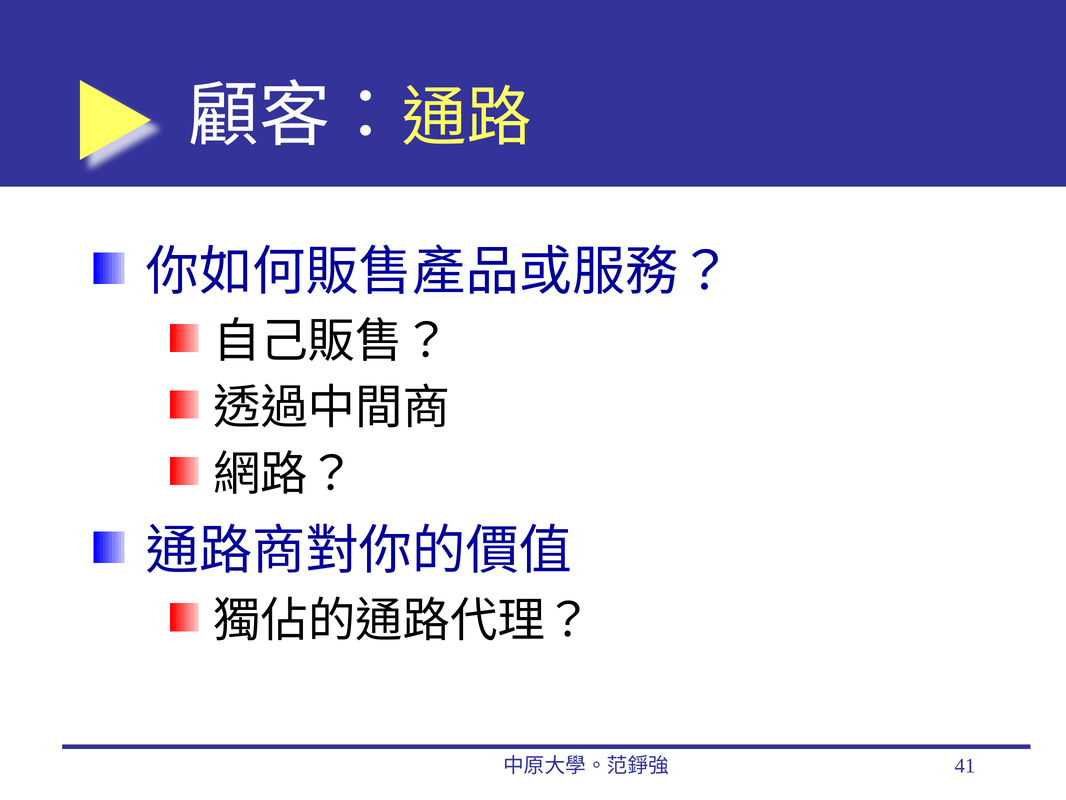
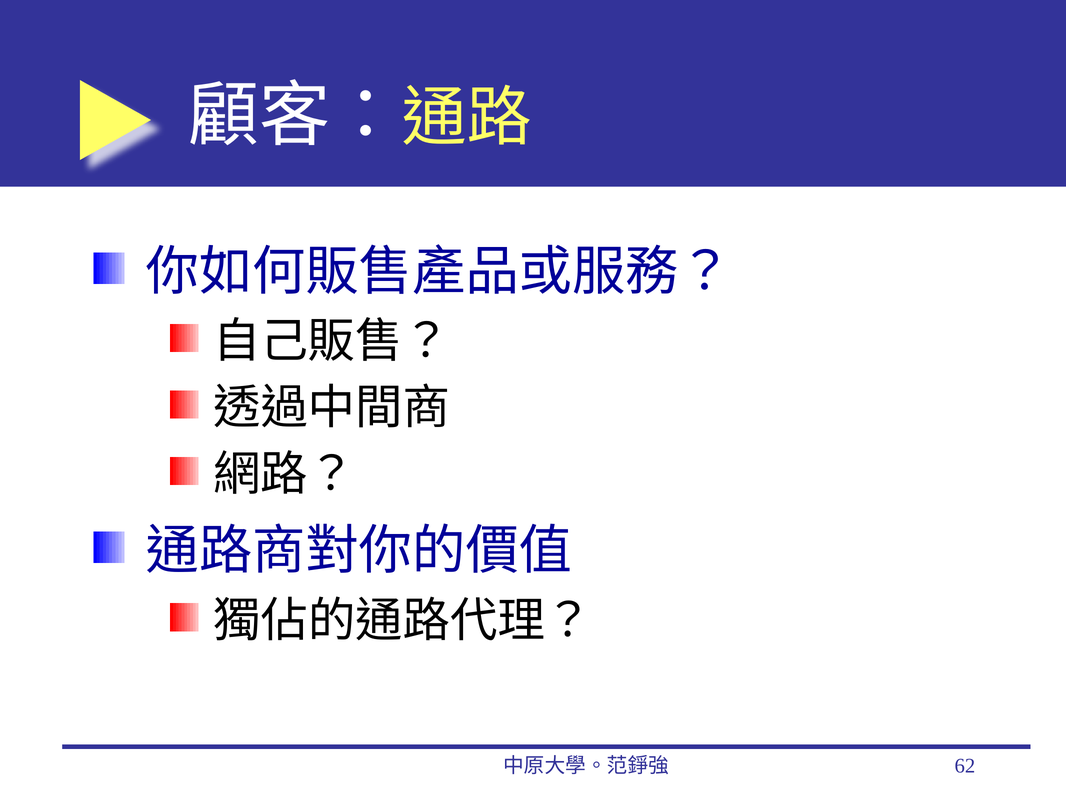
41: 41 -> 62 (965, 765)
